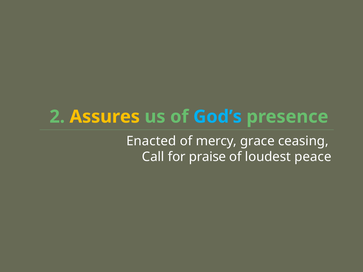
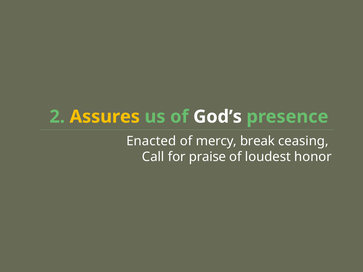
God’s colour: light blue -> white (218, 117)
grace: grace -> break (257, 141)
peace: peace -> honor (313, 157)
